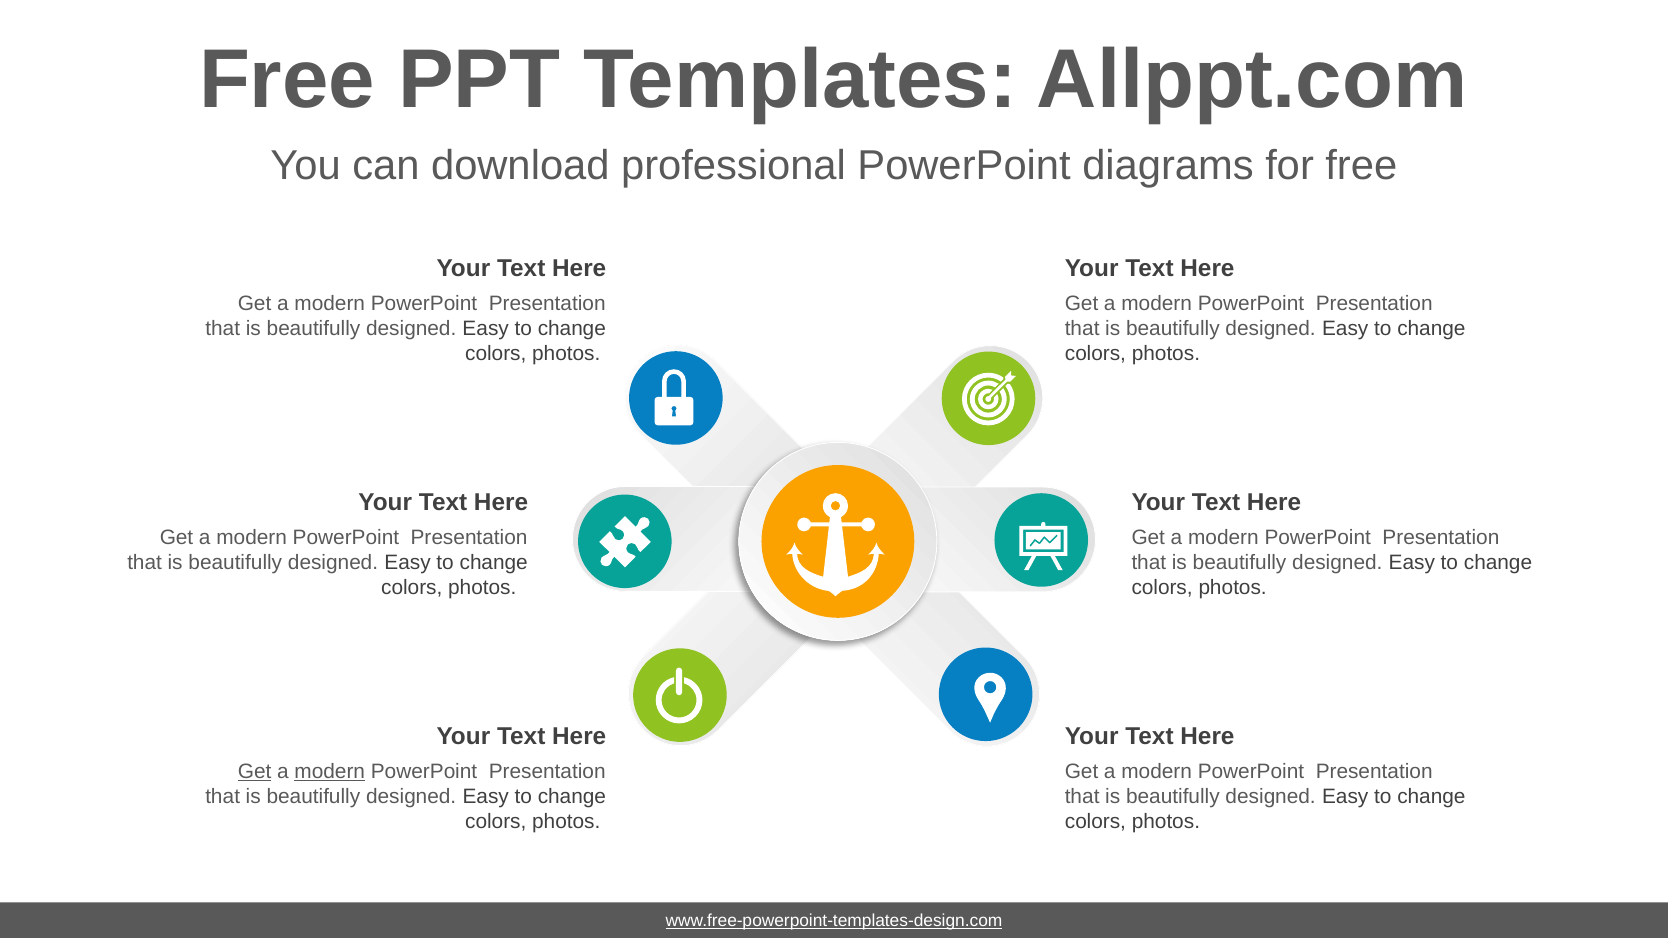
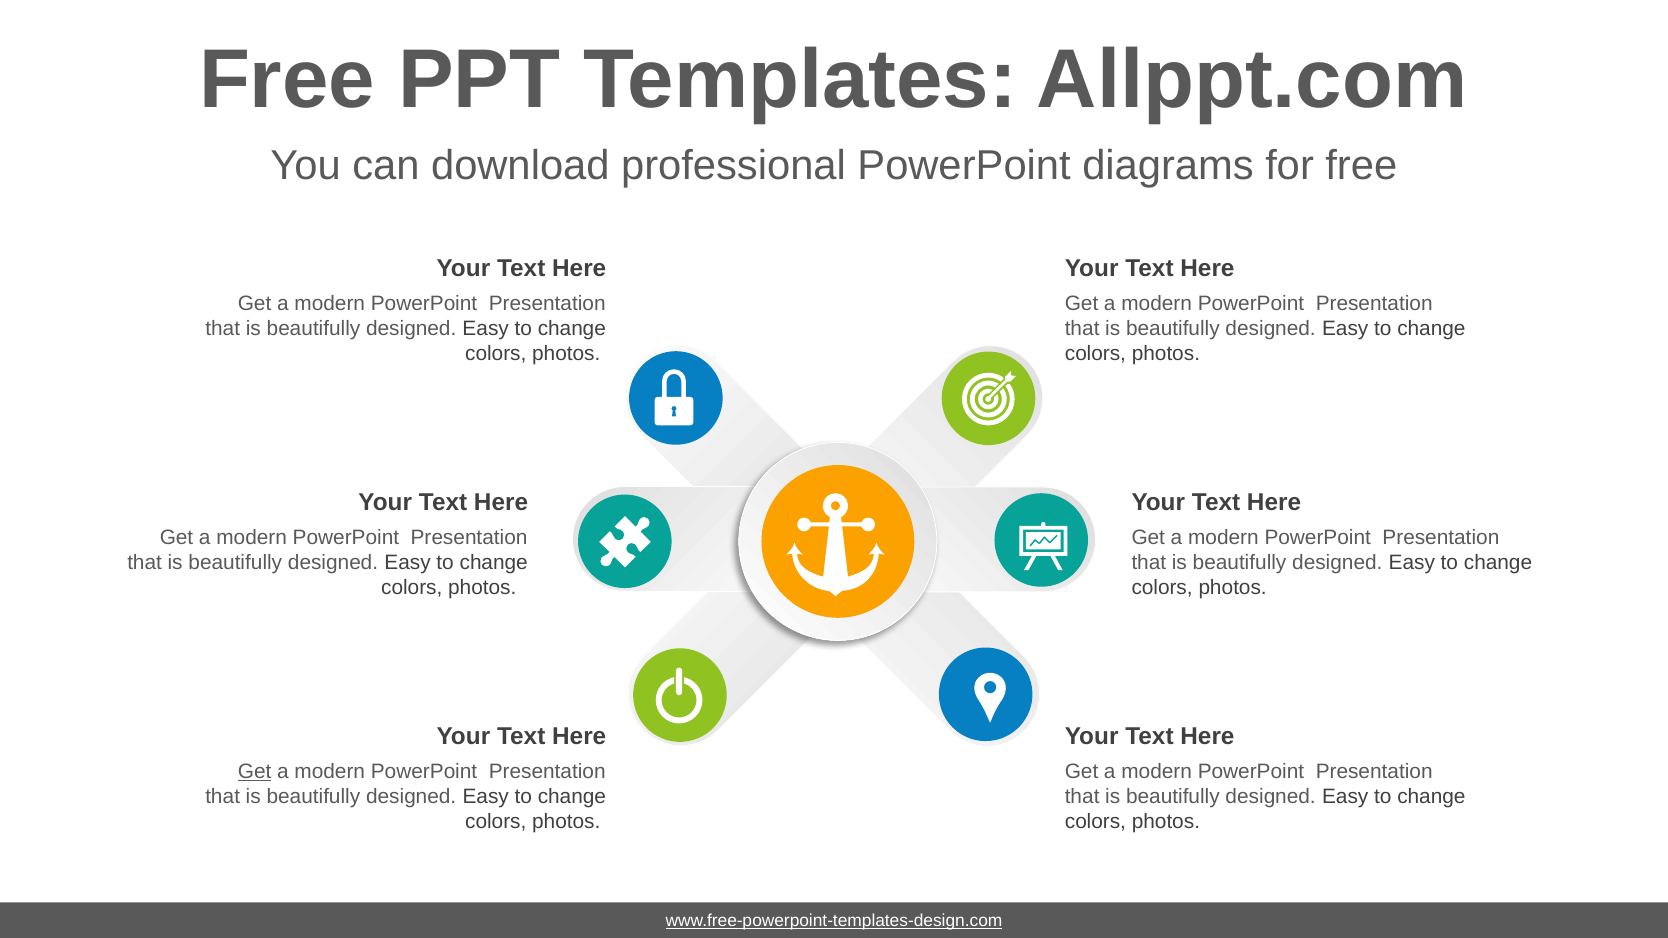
modern underline: present -> none (330, 772)
